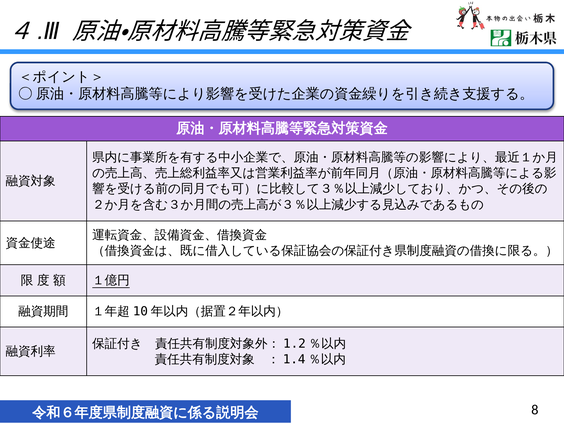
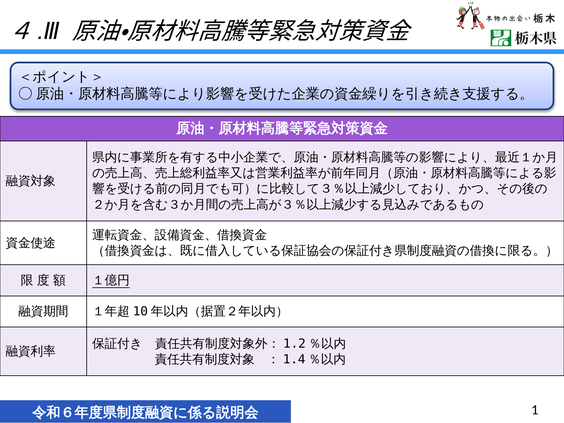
8: 8 -> 1 (535, 410)
